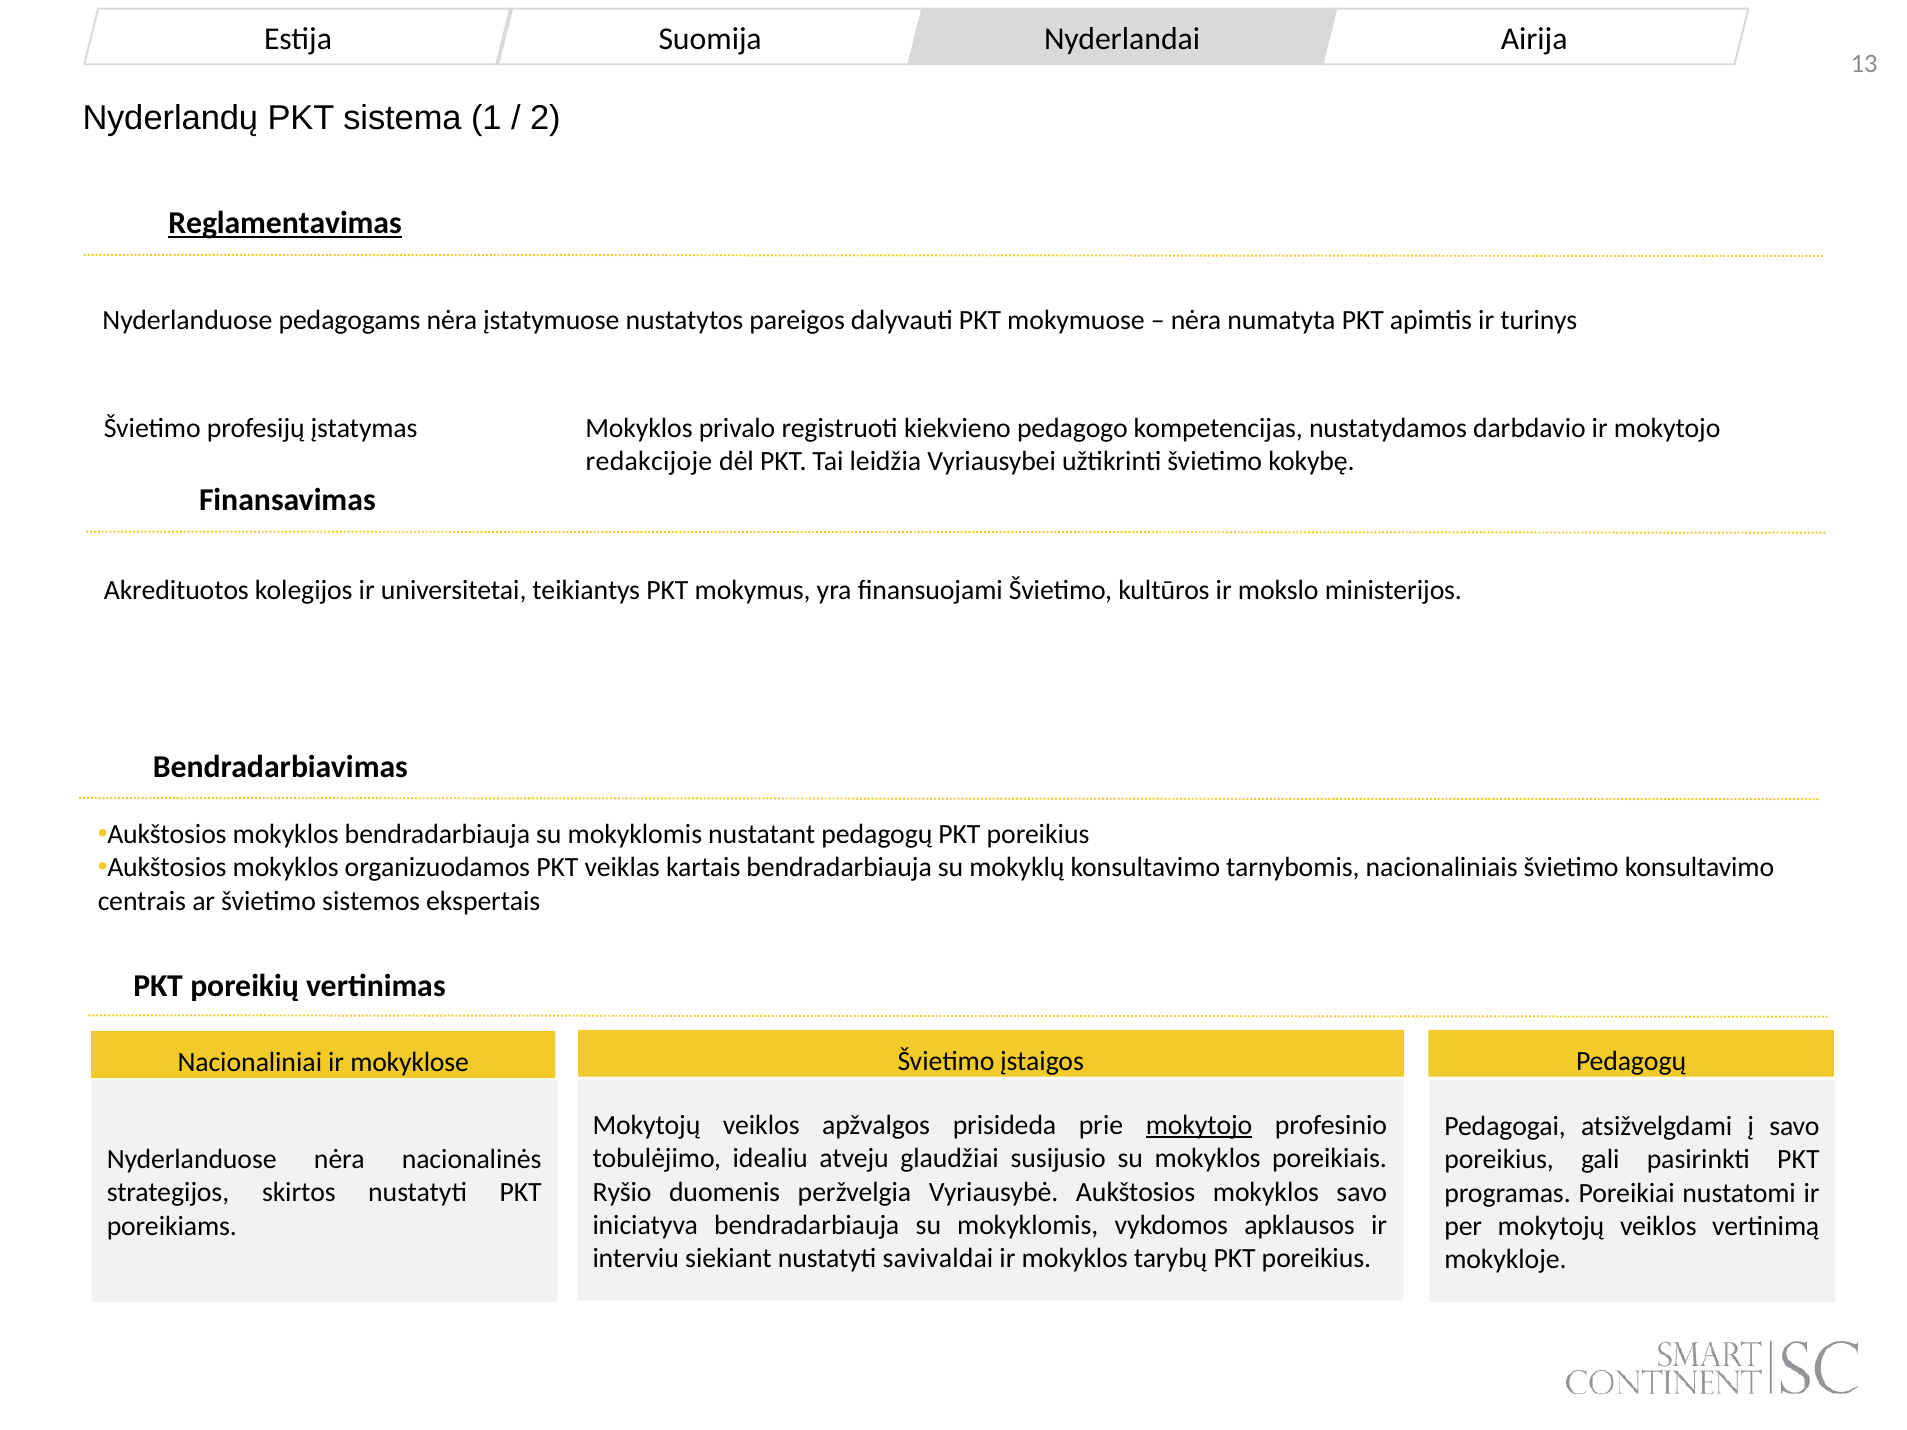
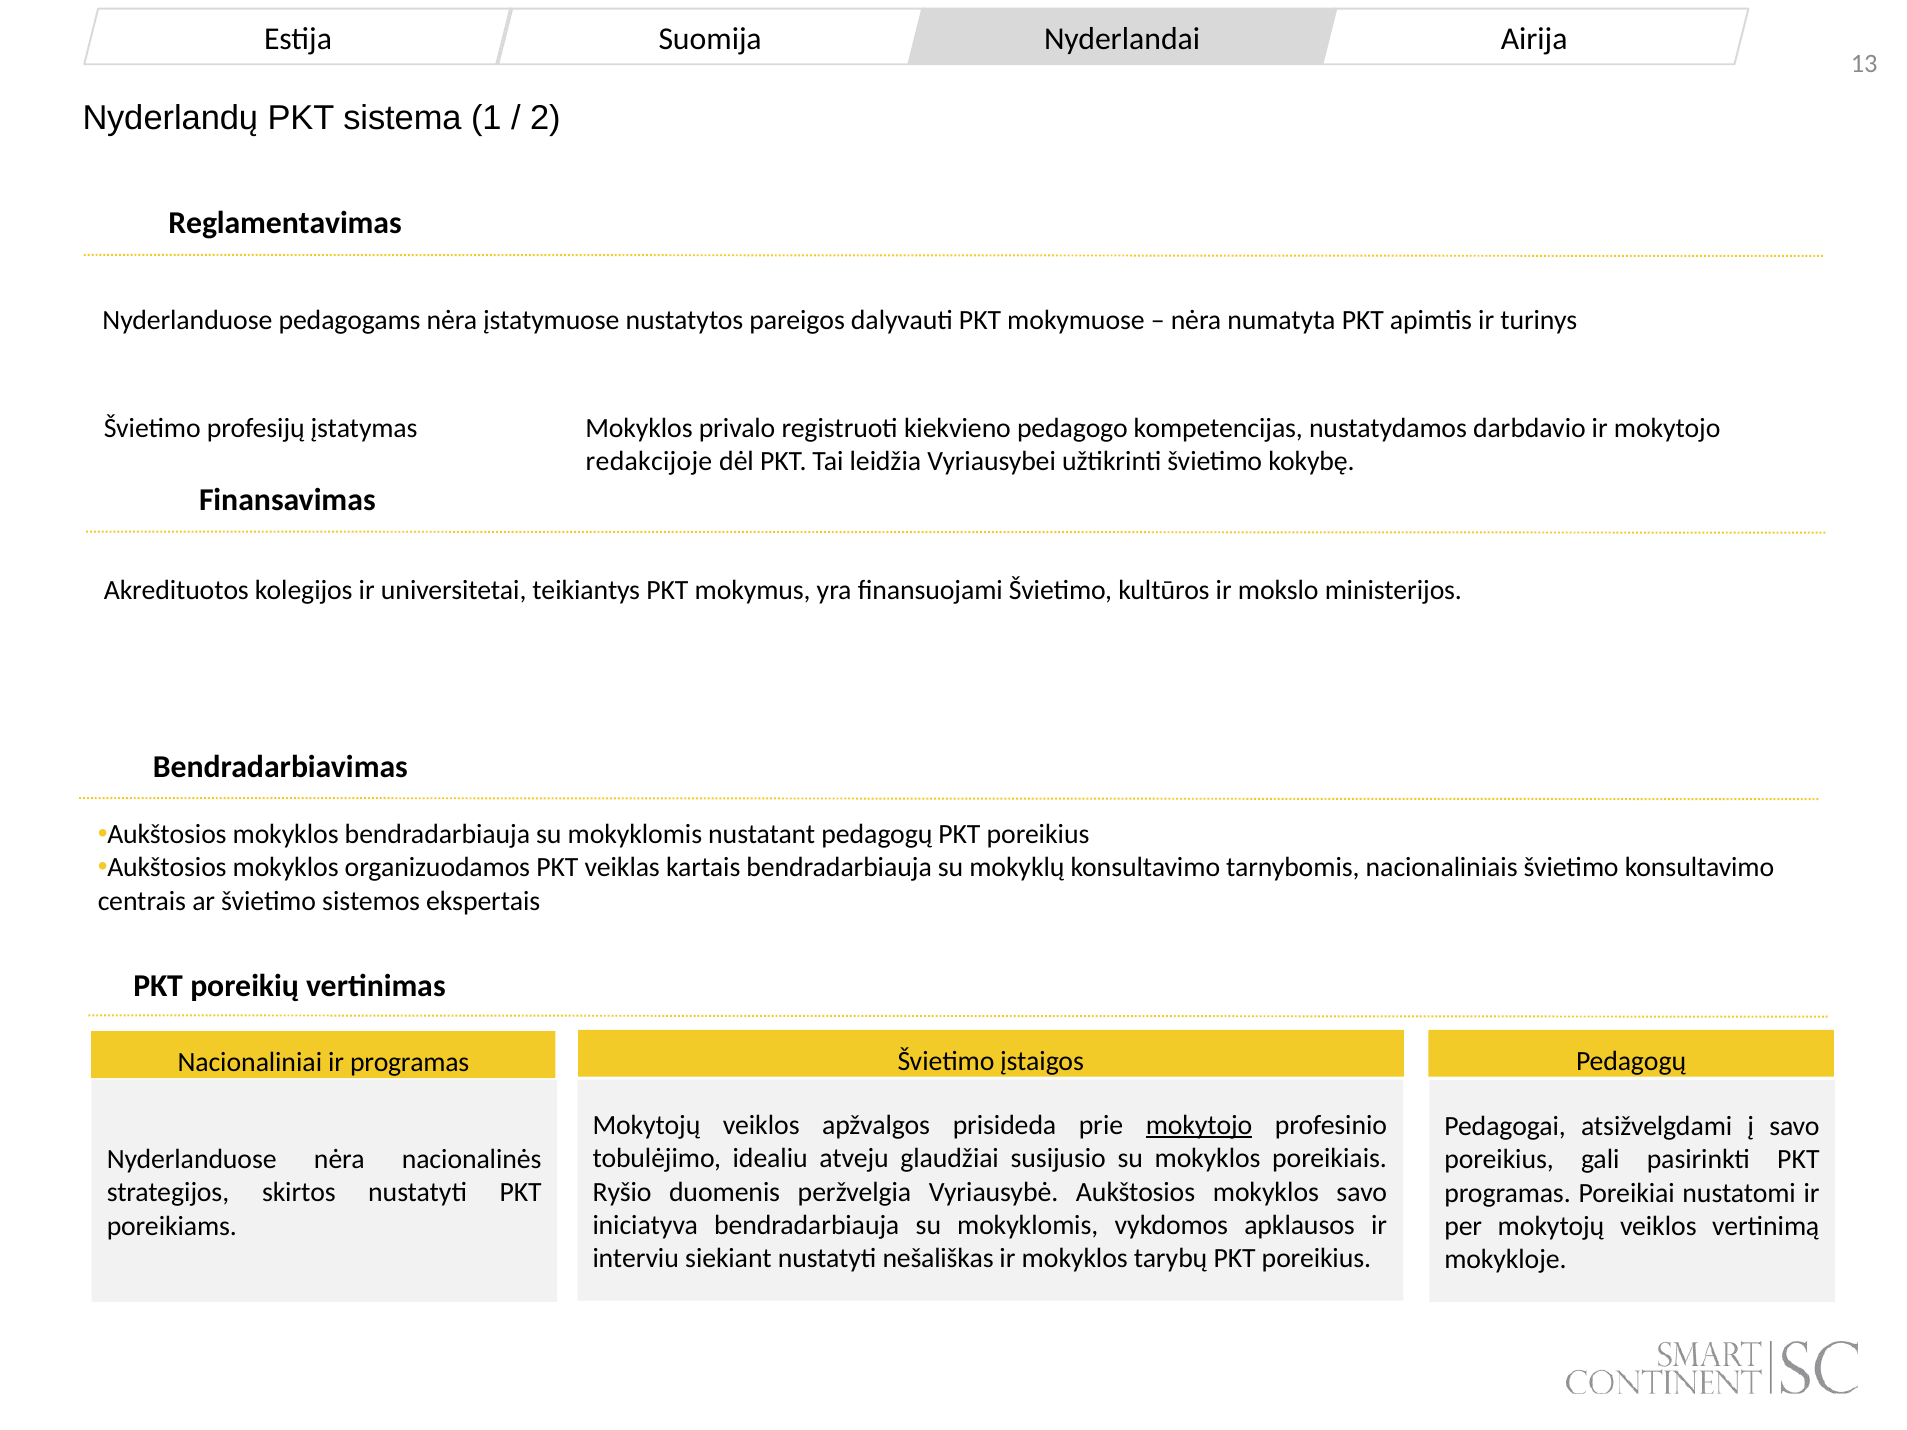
Reglamentavimas underline: present -> none (285, 223)
ir mokyklose: mokyklose -> programas (410, 1063)
savivaldai: savivaldai -> nešališkas (938, 1259)
